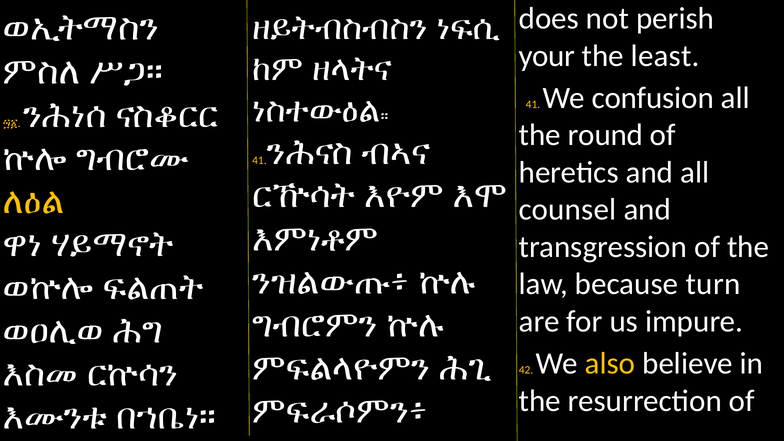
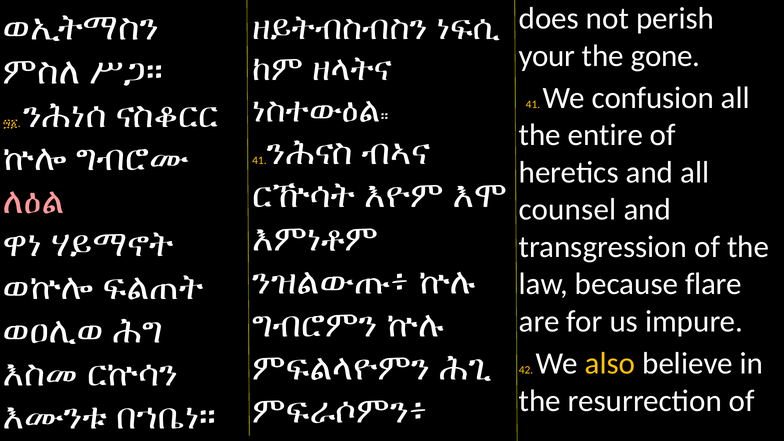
least: least -> gone (665, 56)
round: round -> entire (605, 135)
ለዕል colour: yellow -> pink (34, 201)
turn: turn -> flare (713, 284)
